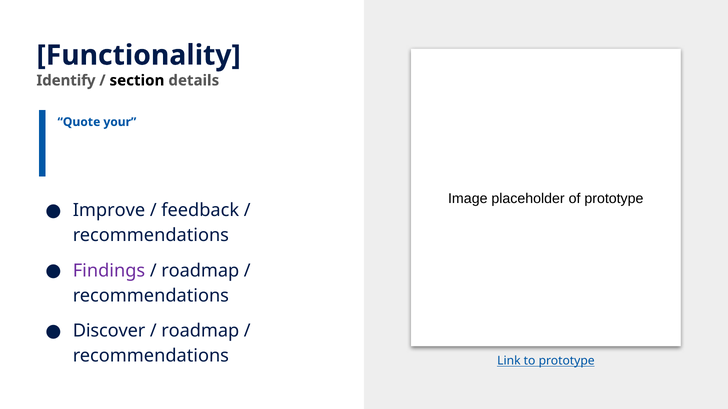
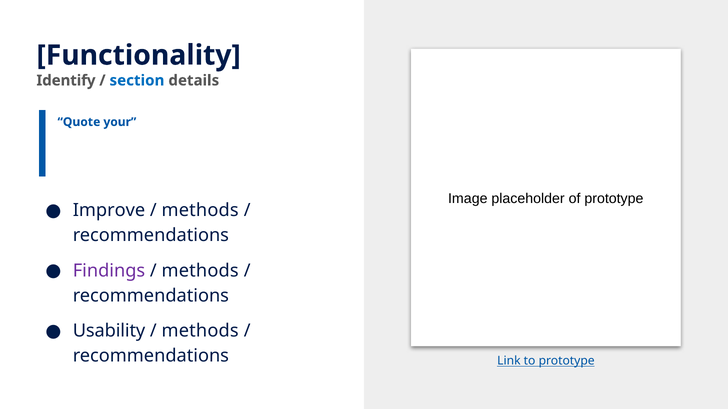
section colour: black -> blue (137, 81)
feedback: feedback -> methods (200, 211)
roadmap: roadmap -> methods (200, 271)
Discover: Discover -> Usability (109, 331)
roadmap: roadmap -> methods (200, 331)
